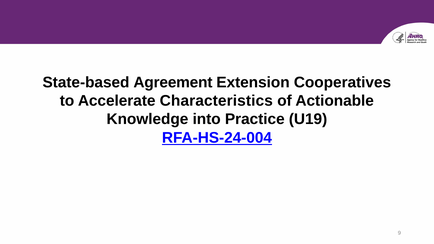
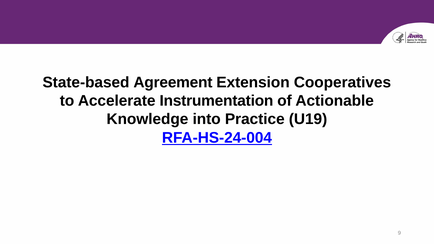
Characteristics: Characteristics -> Instrumentation (216, 101)
